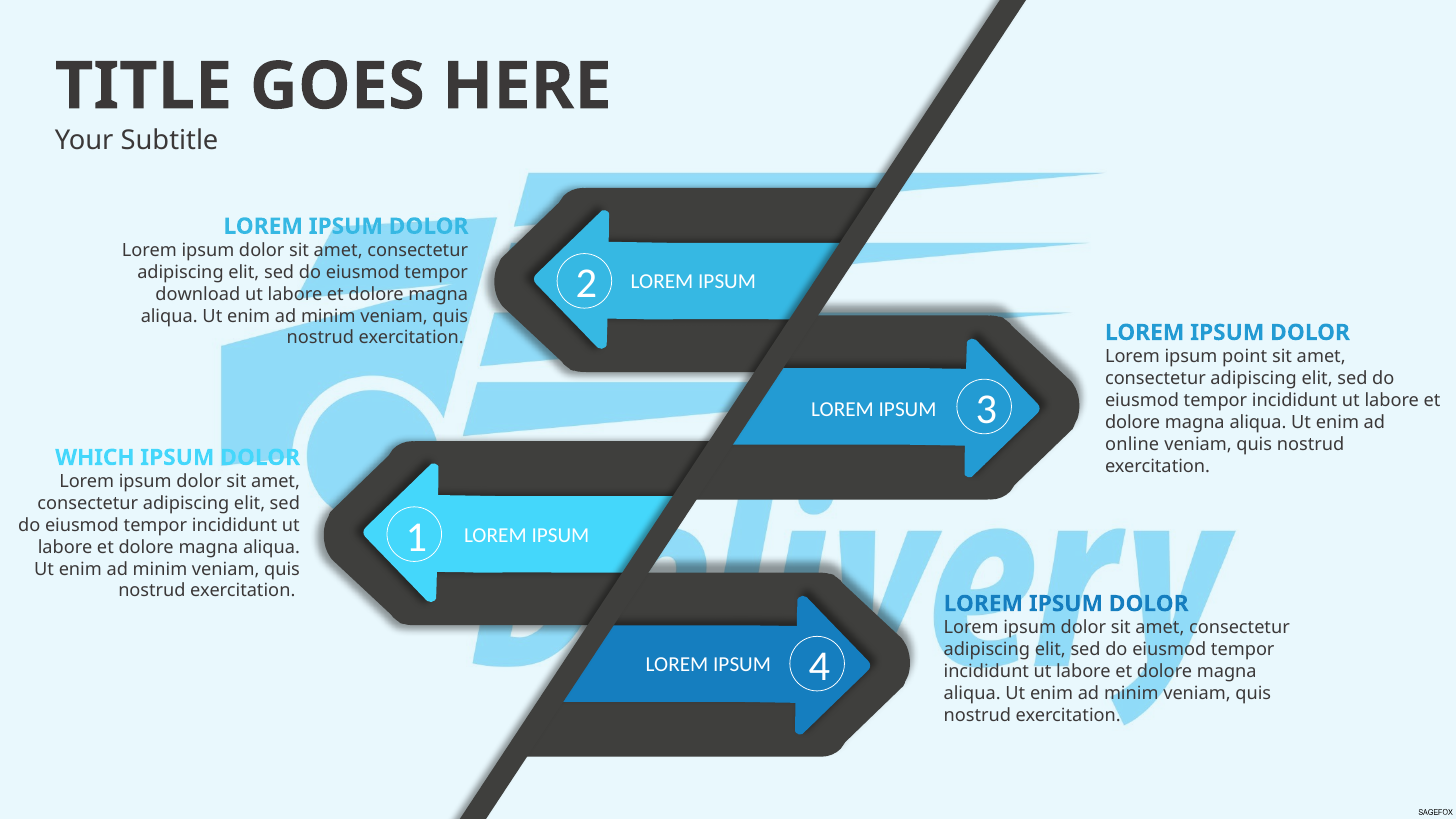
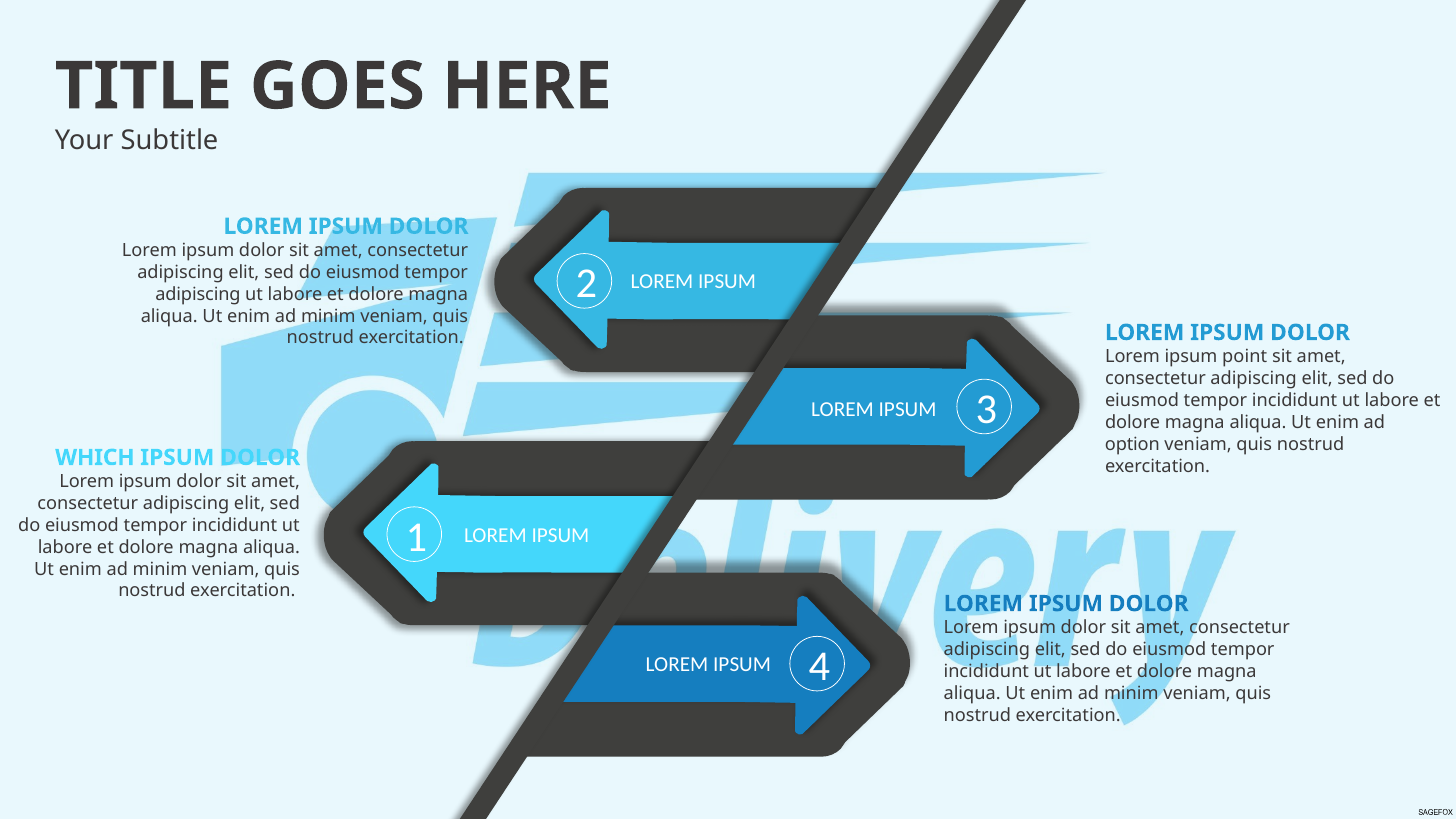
download: download -> adipiscing (198, 294)
online: online -> option (1132, 444)
